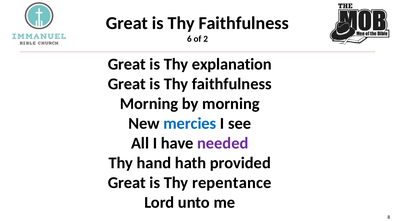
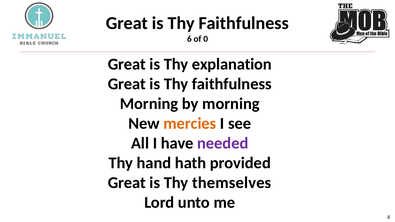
2: 2 -> 0 (206, 39)
mercies colour: blue -> orange (190, 124)
repentance: repentance -> themselves (232, 183)
